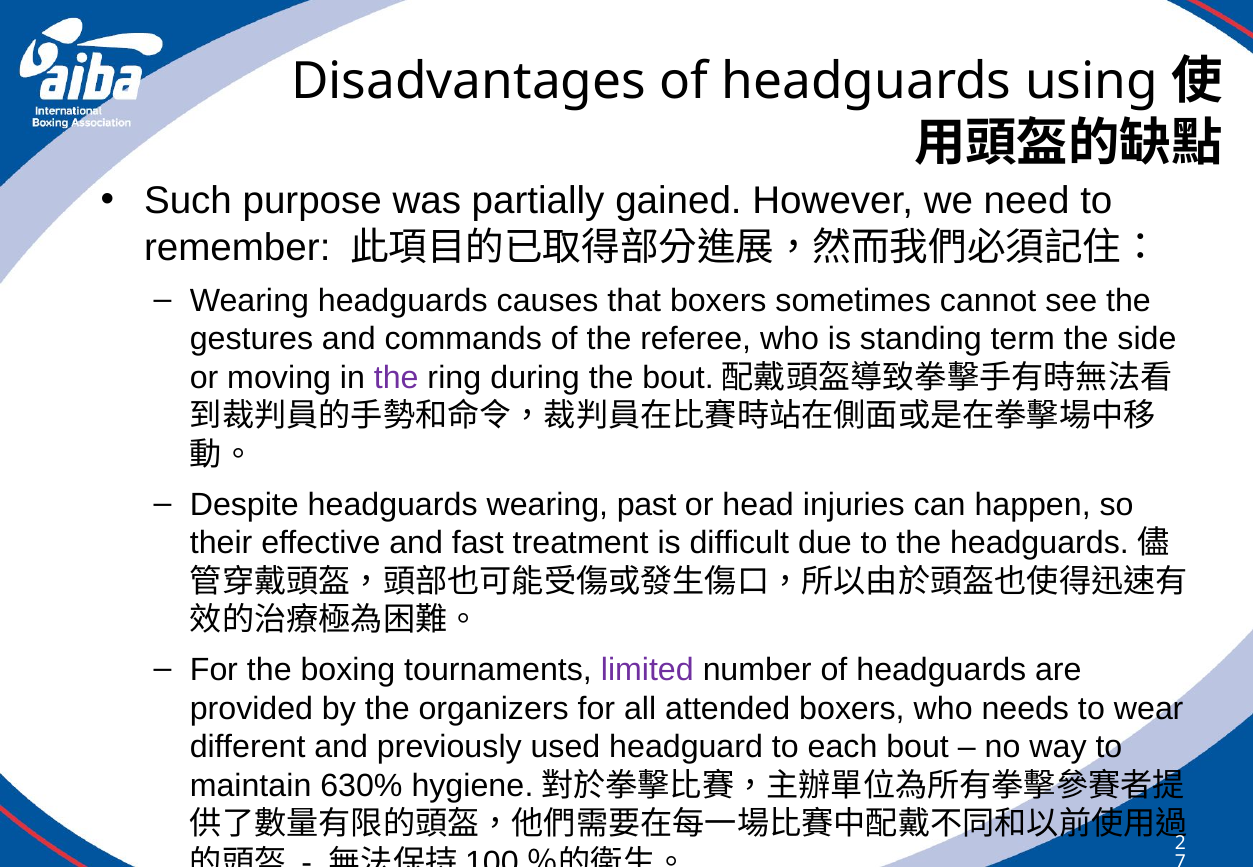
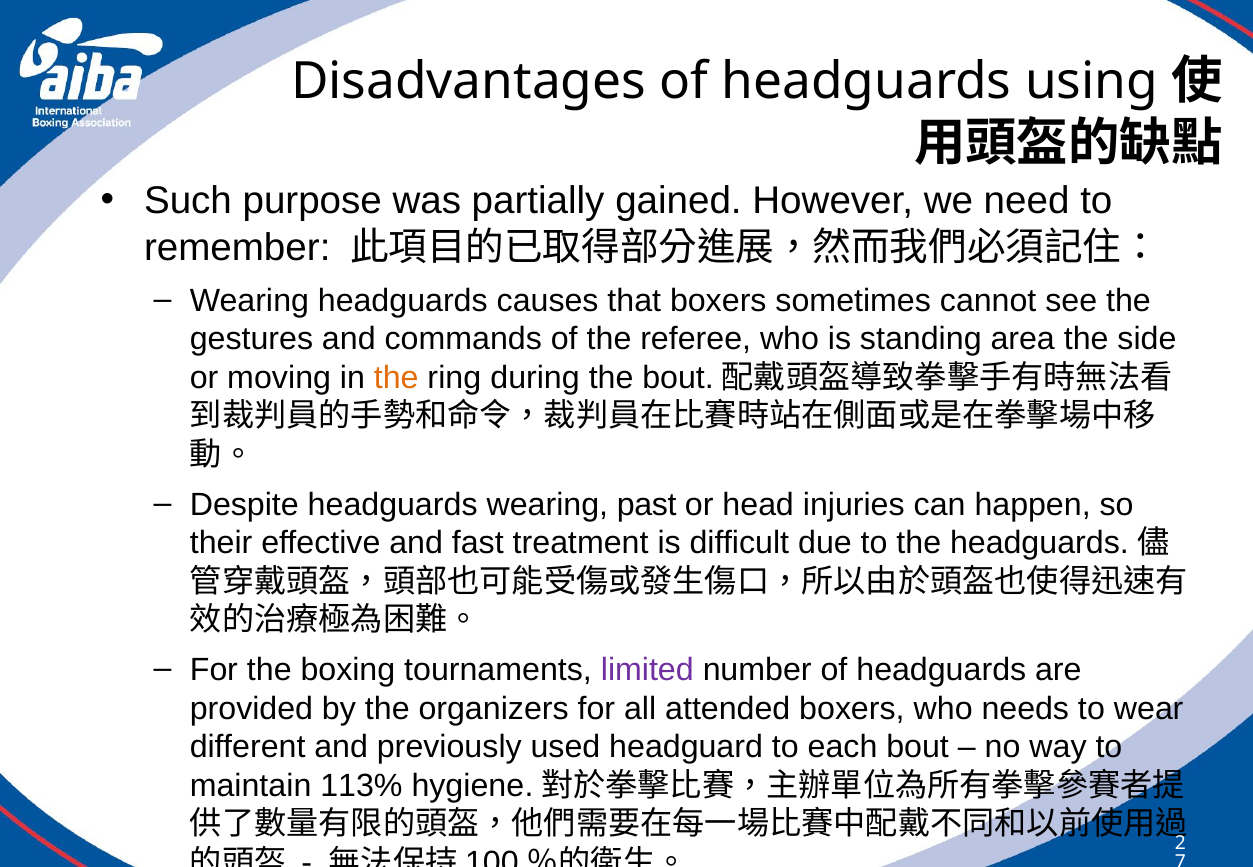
term: term -> area (1023, 339)
the colour: purple -> orange (396, 378)
630%: 630% -> 113% (361, 786)
